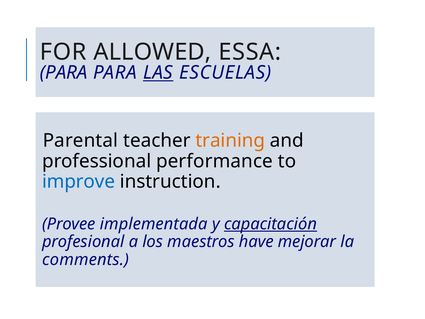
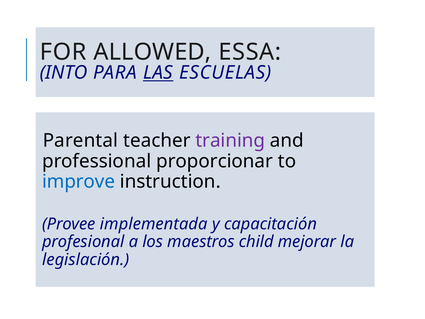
PARA: PARA -> INTO (64, 73)
training colour: orange -> purple (230, 141)
performance: performance -> proporcionar (215, 161)
capacitación underline: present -> none (270, 224)
have: have -> child (256, 242)
comments: comments -> legislación (86, 259)
